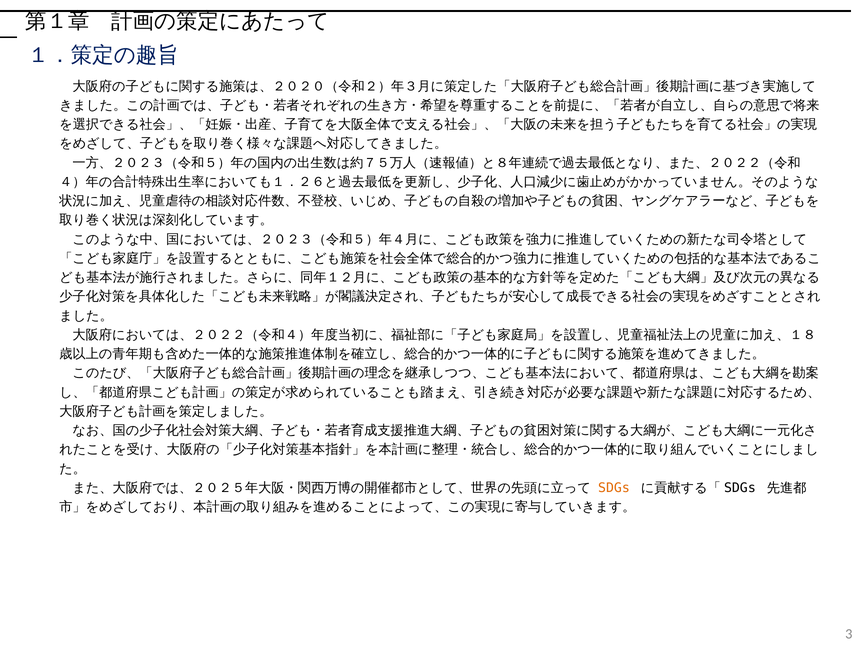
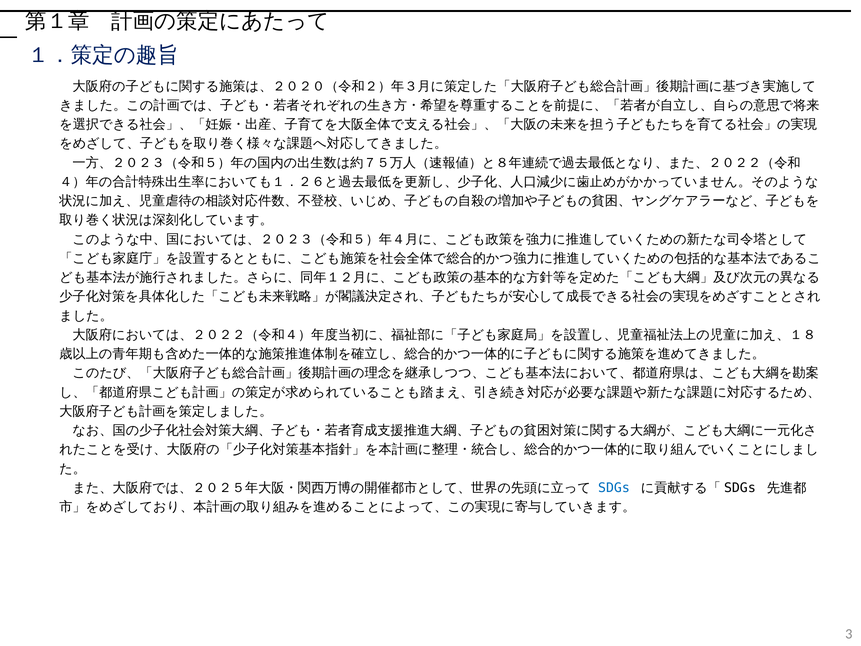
SDGs colour: orange -> blue (614, 488)
